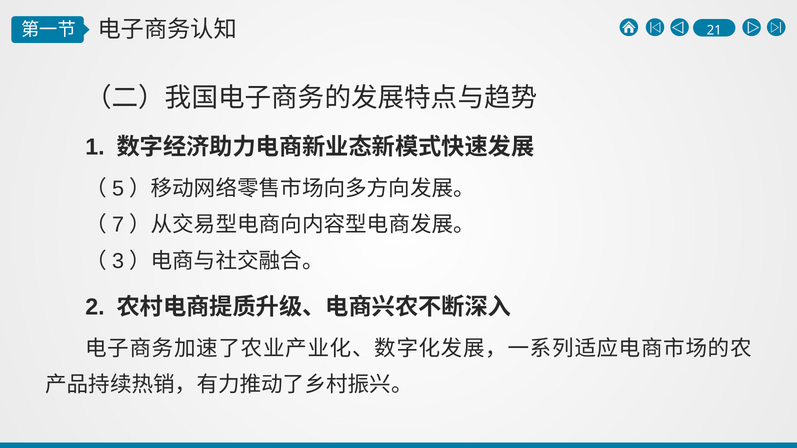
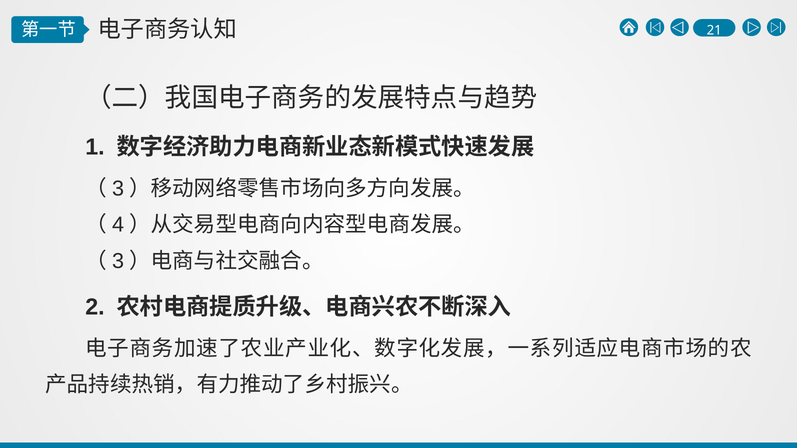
5: 5 -> 3 (118, 189)
7: 7 -> 4 (118, 225)
